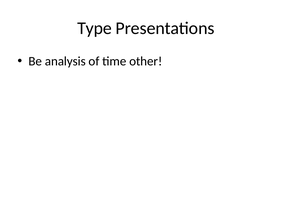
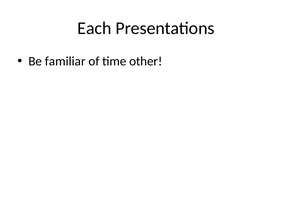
Type: Type -> Each (94, 28)
analysis: analysis -> familiar (65, 61)
